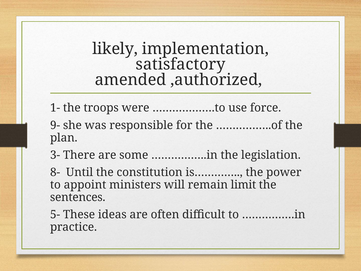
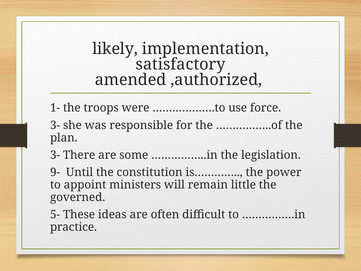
9-: 9- -> 3- (55, 125)
8-: 8- -> 9- (55, 172)
limit: limit -> little (243, 185)
sentences: sentences -> governed (78, 197)
